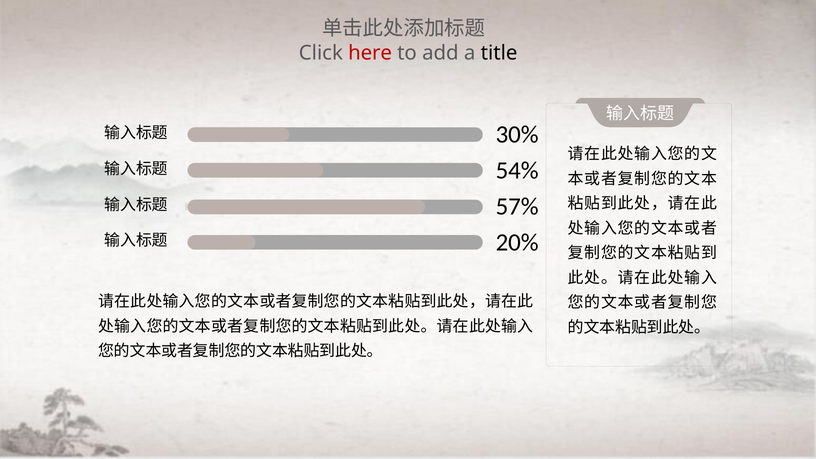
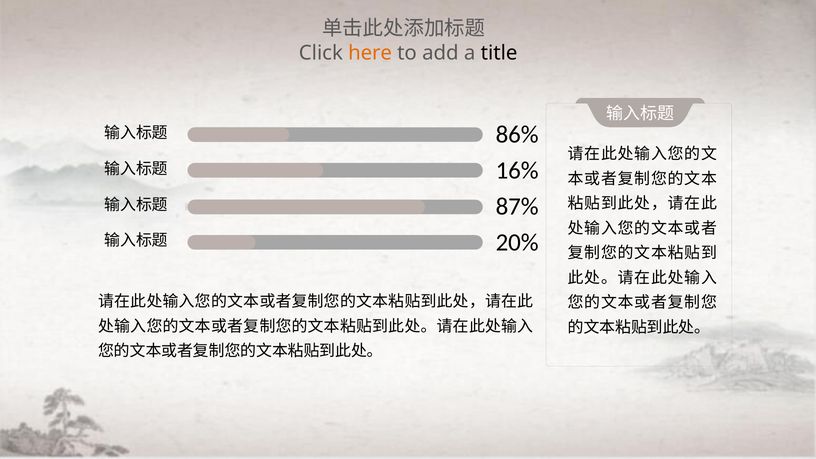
here colour: red -> orange (370, 53)
30%: 30% -> 86% (517, 135)
54%: 54% -> 16% (517, 171)
57%: 57% -> 87% (517, 207)
